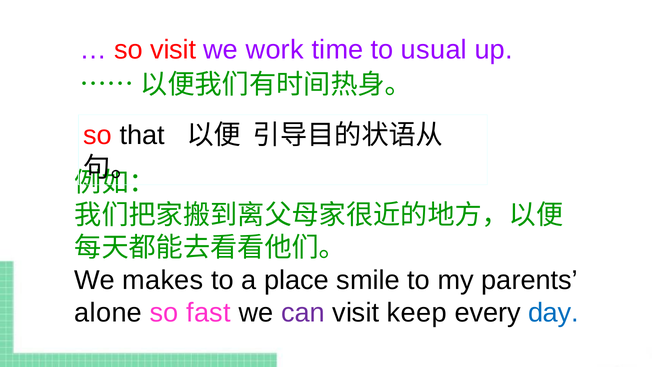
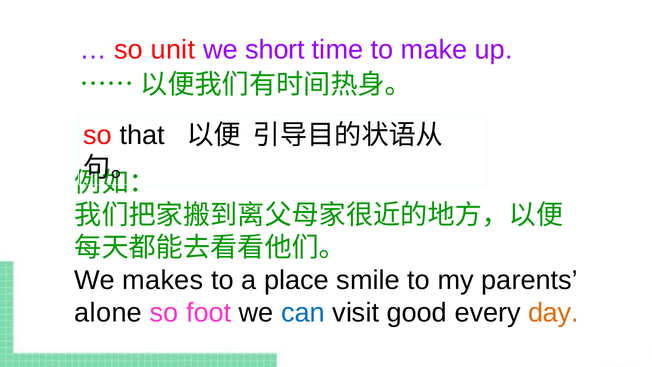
so visit: visit -> unit (173, 50)
work: work -> short (275, 50)
usual: usual -> make (434, 50)
fast: fast -> foot (209, 313)
can colour: purple -> blue (303, 313)
keep: keep -> good (417, 313)
day colour: blue -> orange (553, 313)
